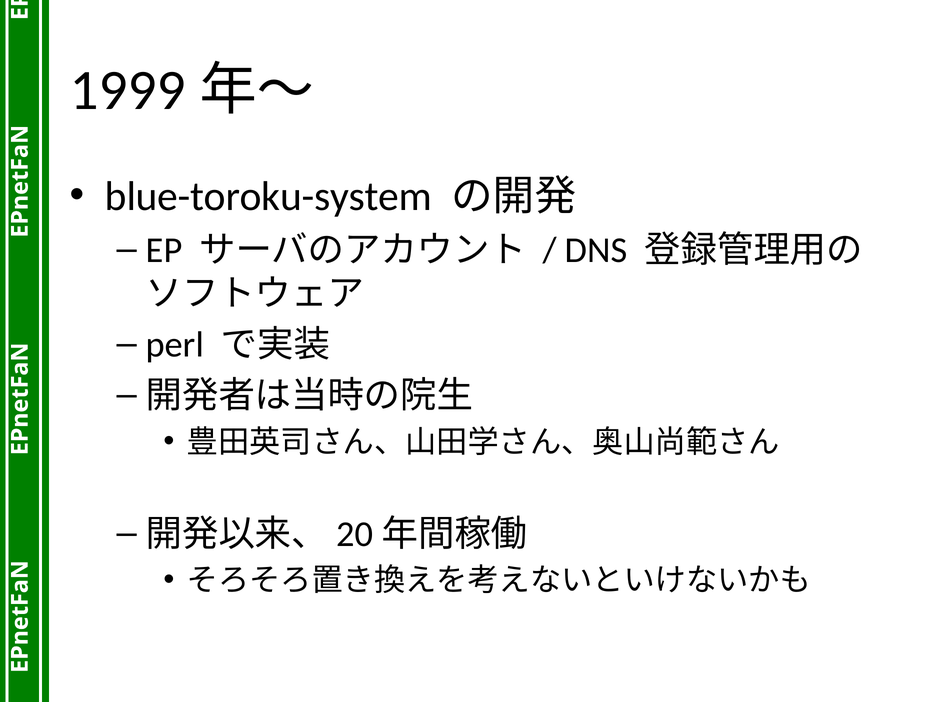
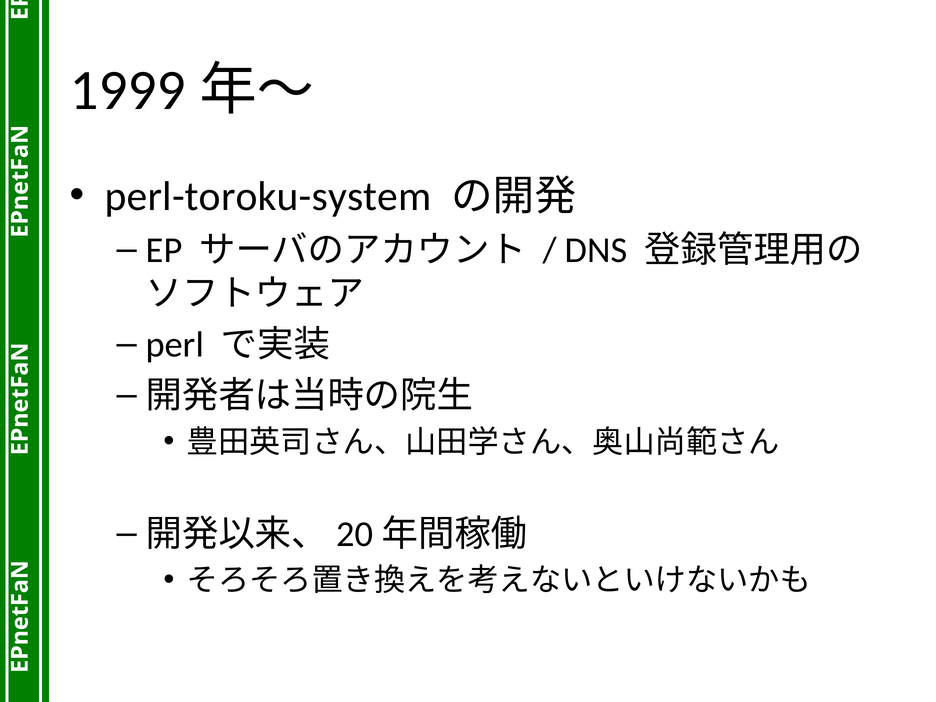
blue-toroku-system: blue-toroku-system -> perl-toroku-system (268, 196)
